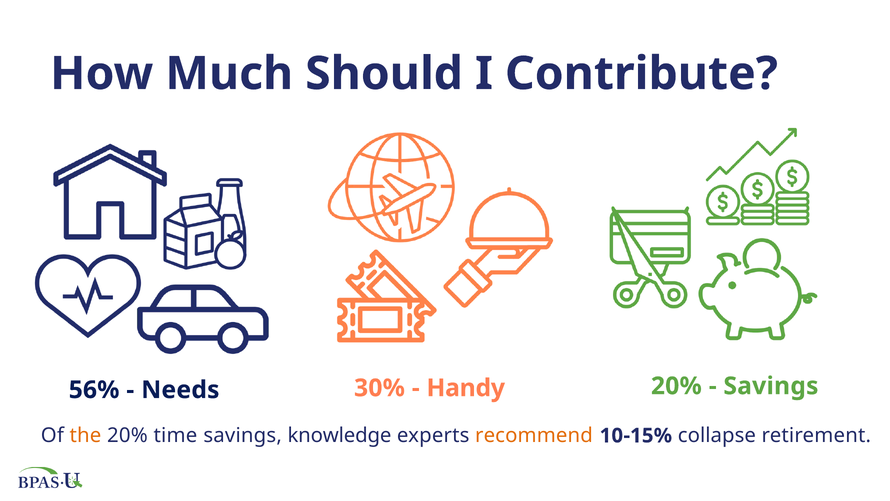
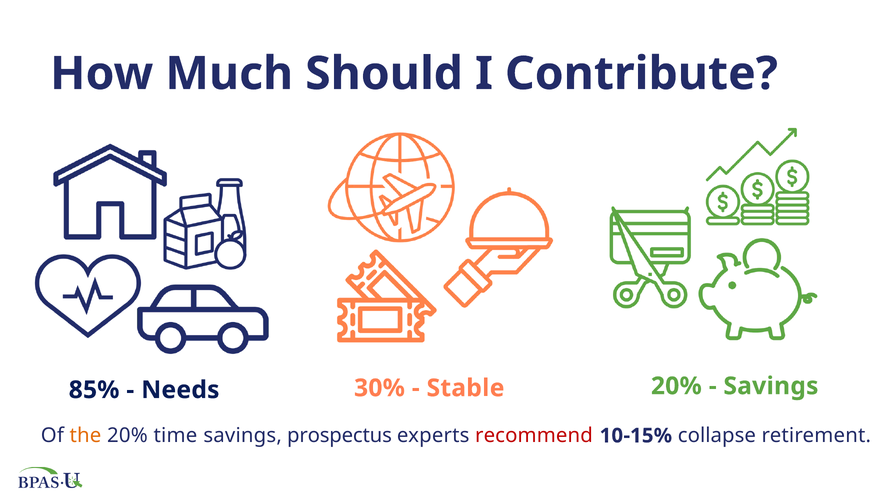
56%: 56% -> 85% (94, 390)
Handy: Handy -> Stable (465, 388)
knowledge: knowledge -> prospectus (340, 435)
recommend colour: orange -> red (534, 435)
